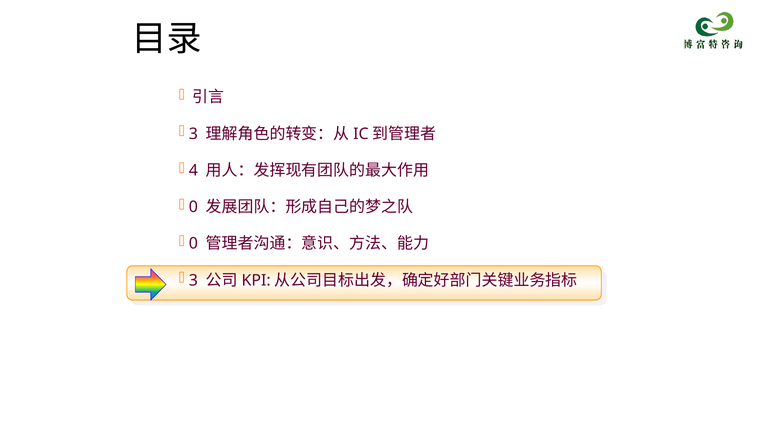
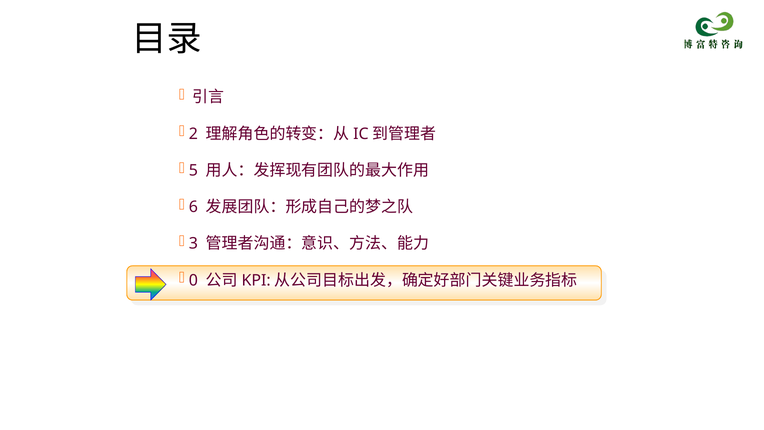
3: 3 -> 2 (193, 134)
4: 4 -> 5 (193, 170)
0: 0 -> 6 (193, 207)
0: 0 -> 3 (193, 244)
3: 3 -> 0 (193, 280)
